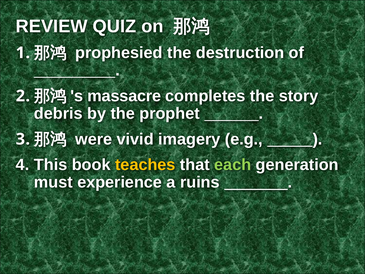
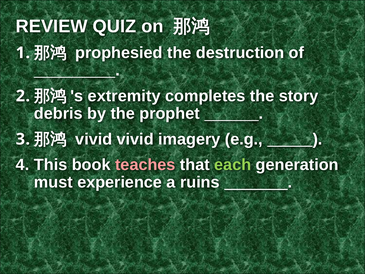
massacre: massacre -> extremity (124, 96)
were: were -> vivid (94, 139)
teaches colour: yellow -> pink (145, 165)
